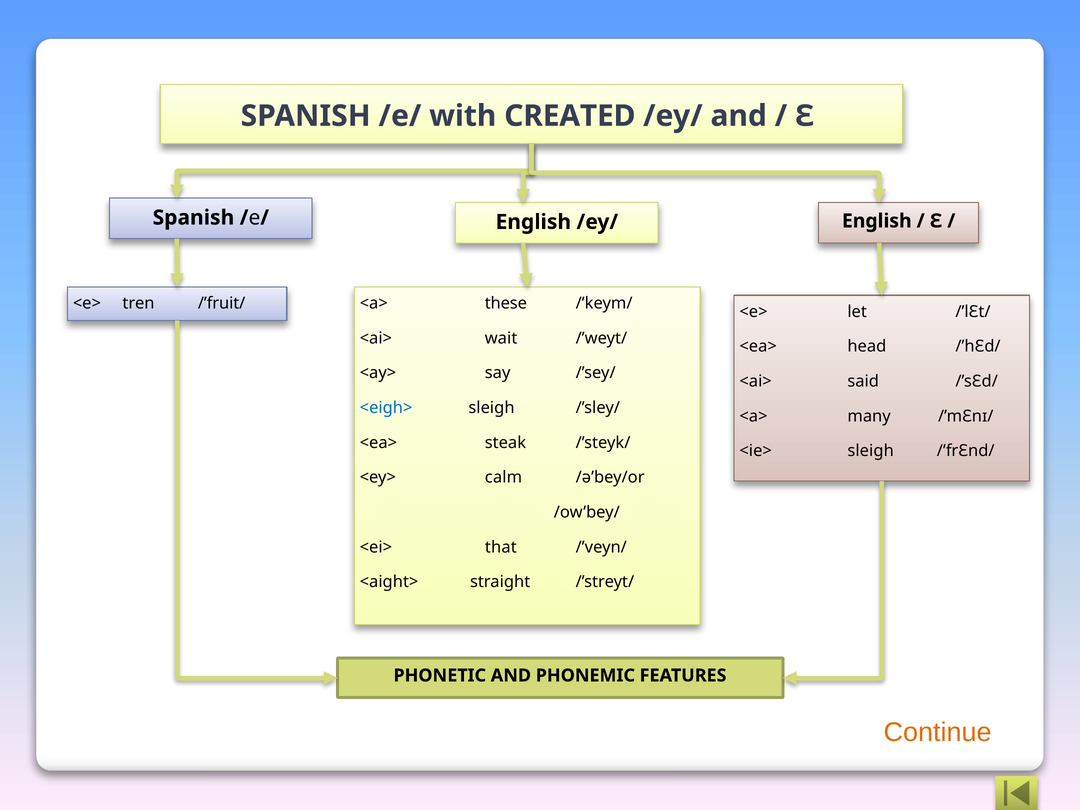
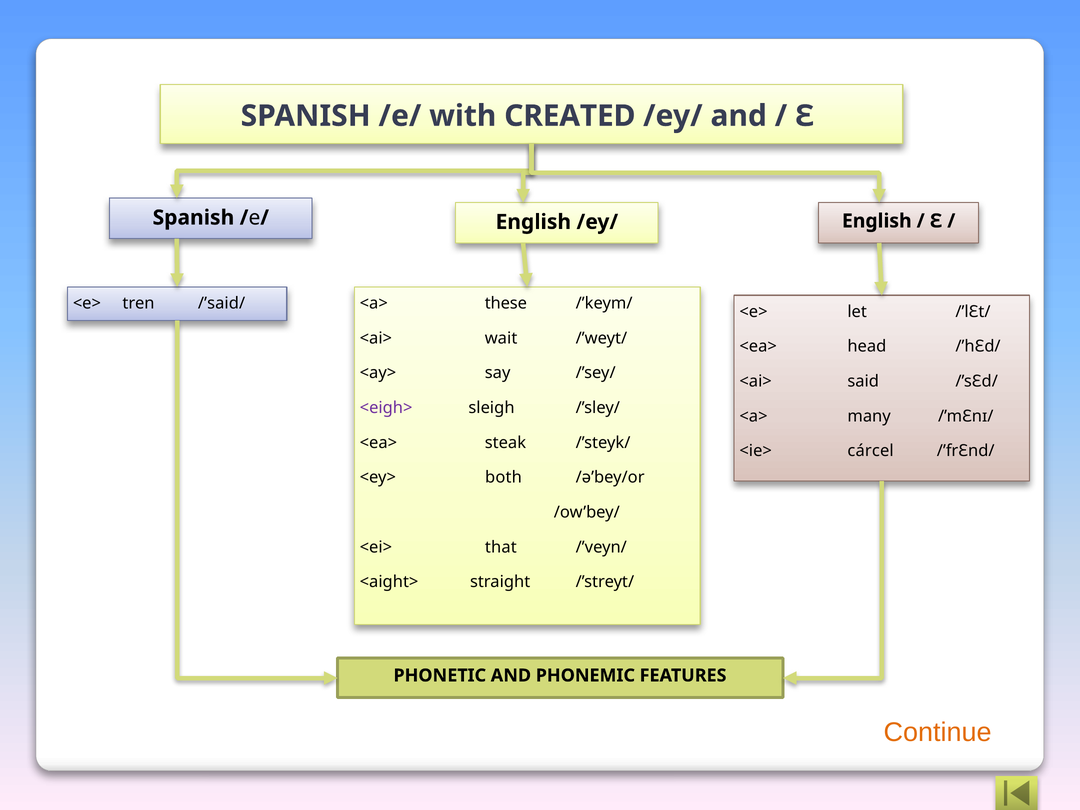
/’fruit/: /’fruit/ -> /’said/ (222, 303)
<eigh> colour: blue -> purple (386, 408)
<ie> sleigh: sleigh -> cárcel (871, 451)
calm: calm -> both (503, 477)
